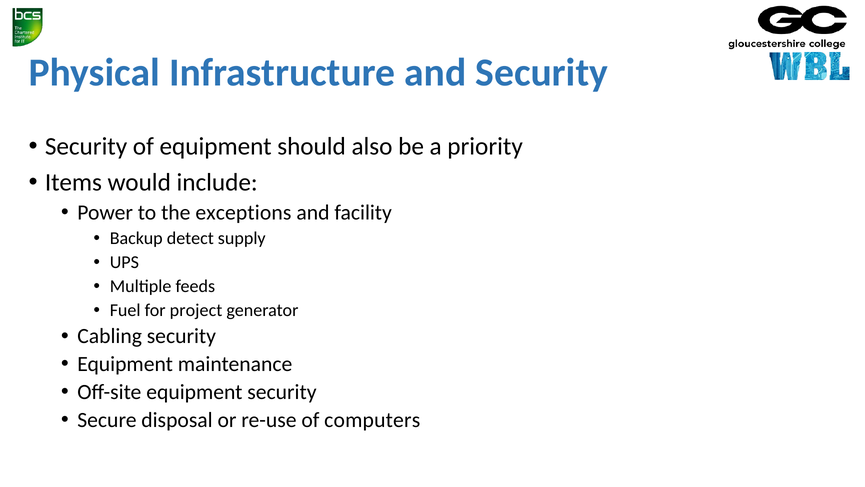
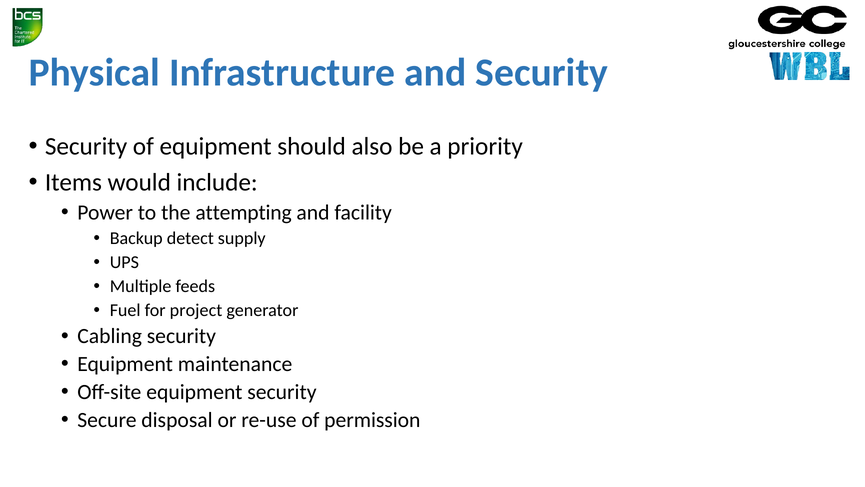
exceptions: exceptions -> attempting (244, 212)
computers: computers -> permission (372, 420)
